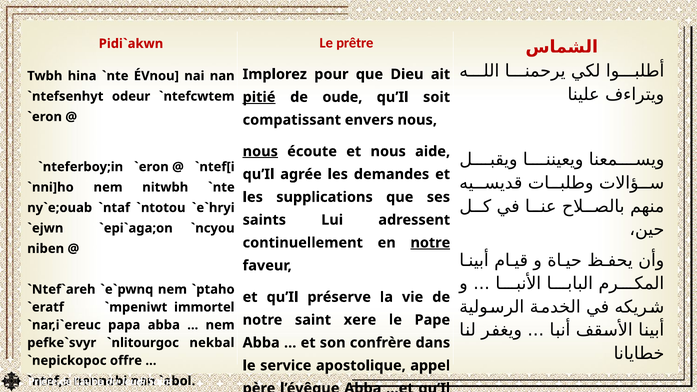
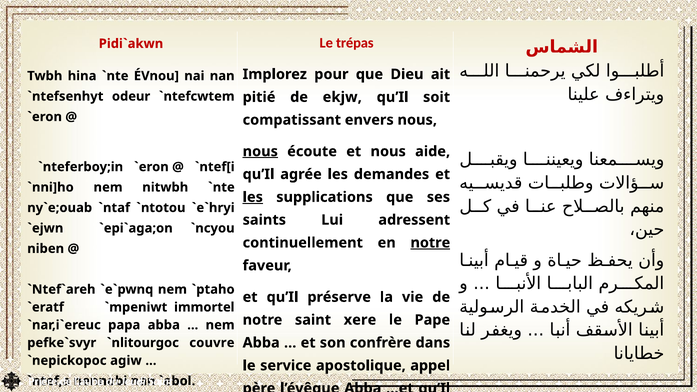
prêtre: prêtre -> trépas (355, 43)
pitié underline: present -> none (259, 97)
oude: oude -> ekjw (342, 97)
les underline: none -> present (253, 197)
nekbal: nekbal -> couvre (212, 343)
offre: offre -> agiw (126, 361)
